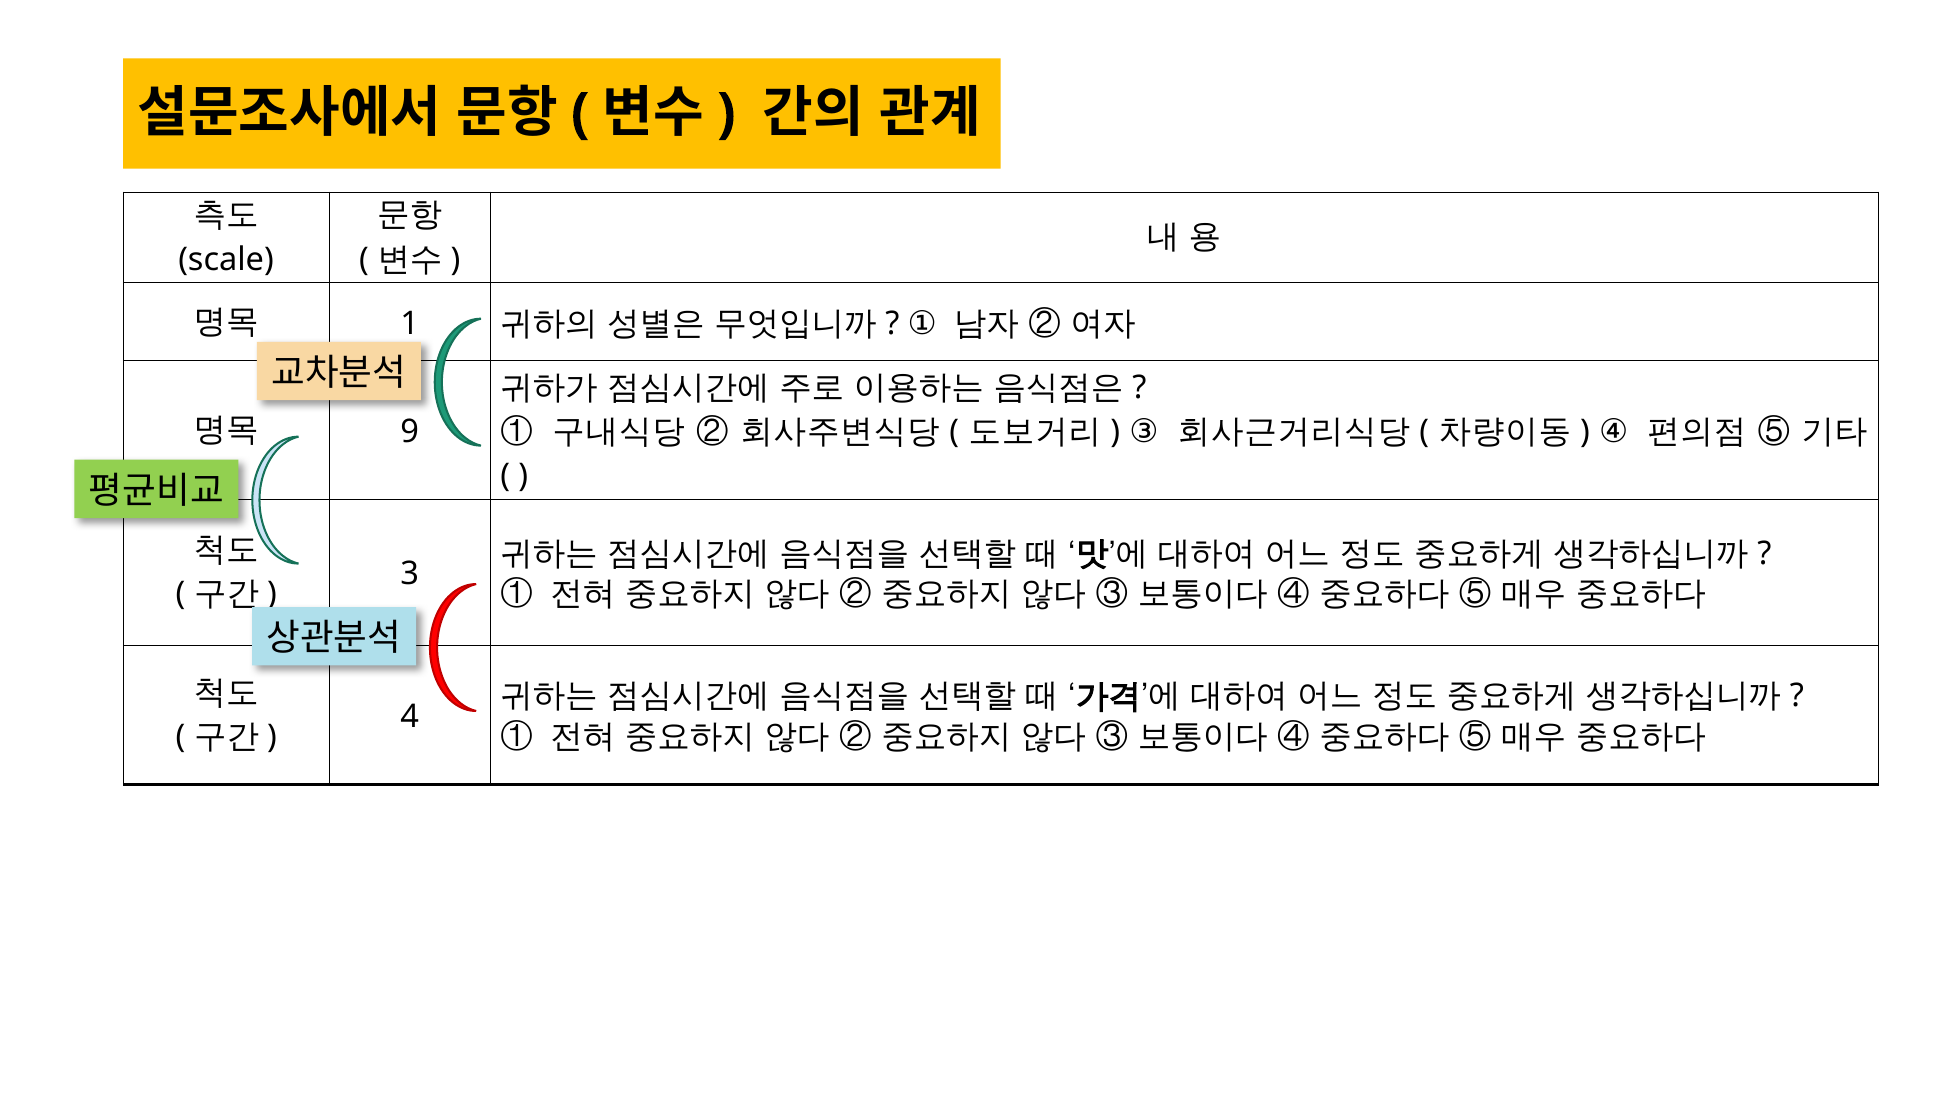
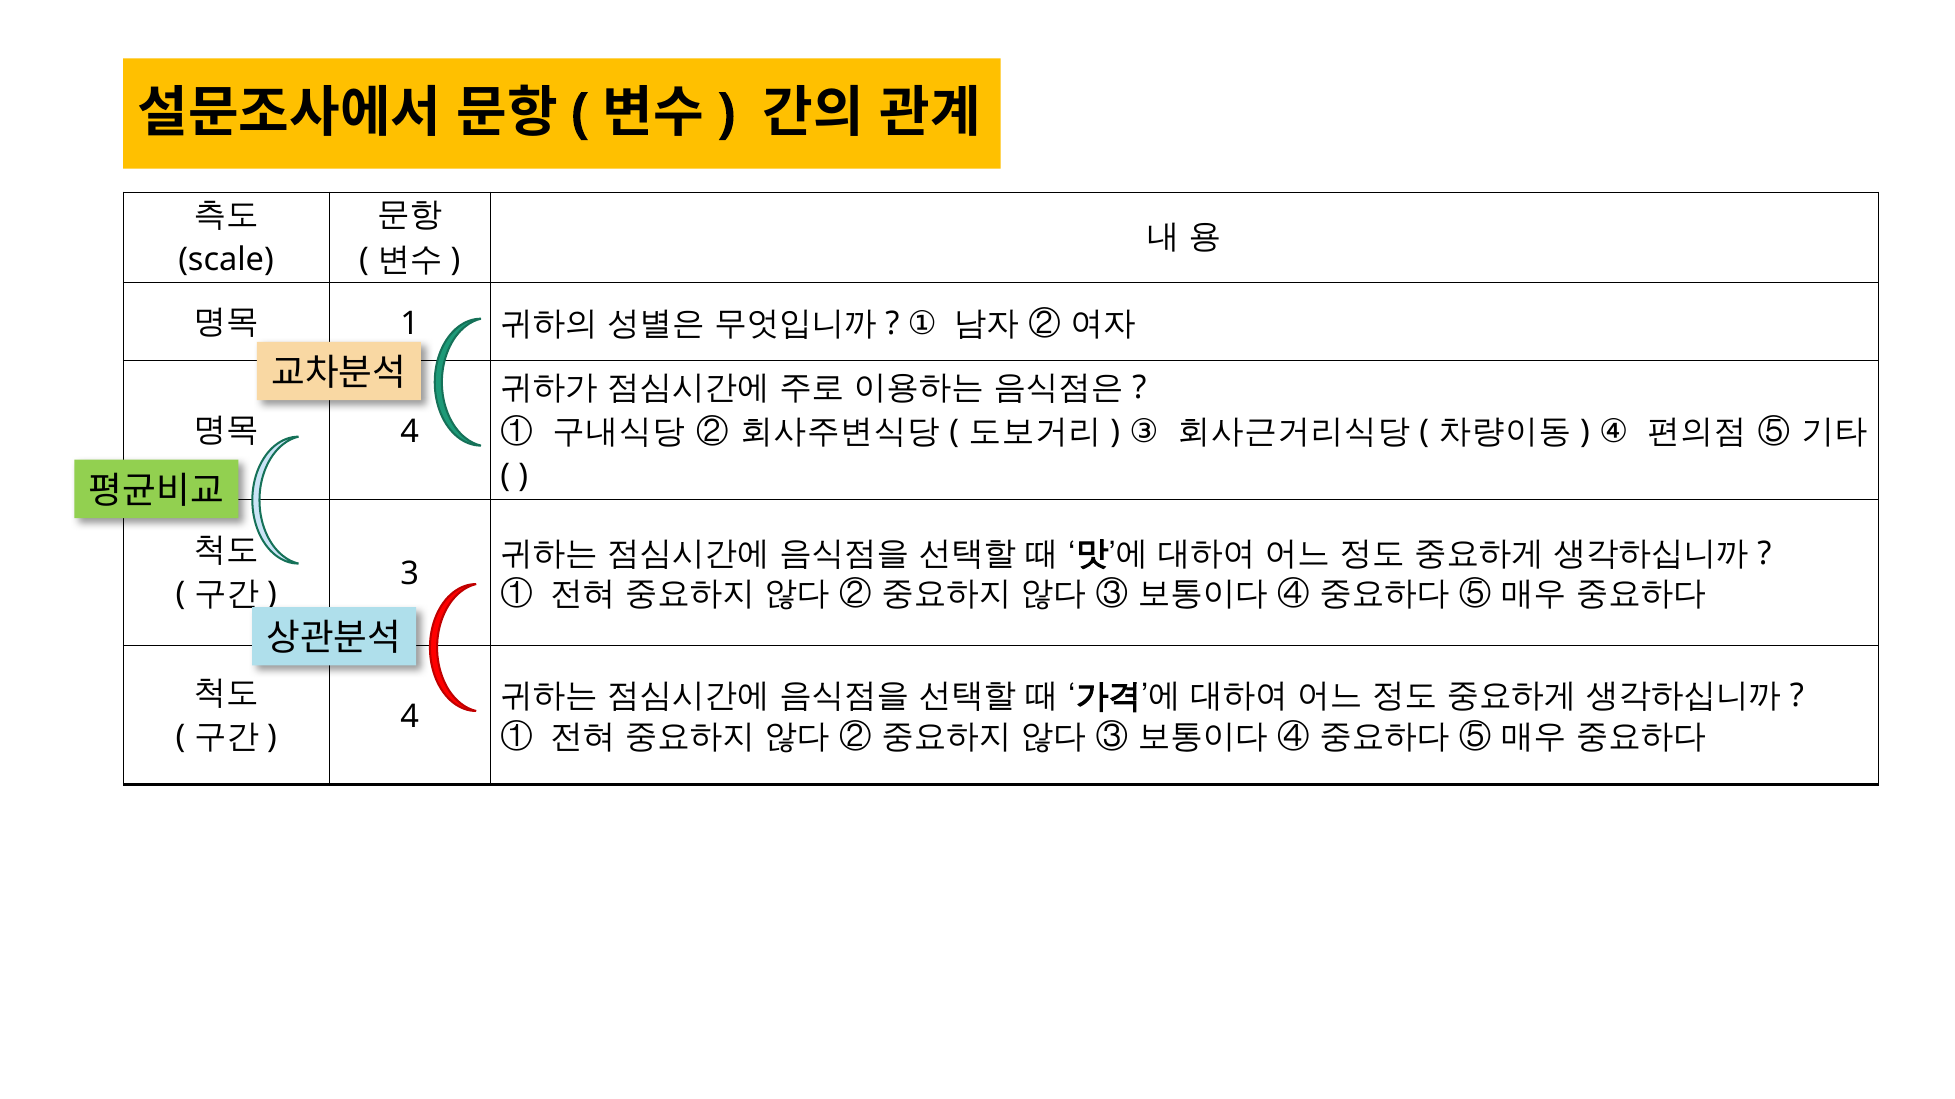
9: 9 -> 4 (410, 432)
